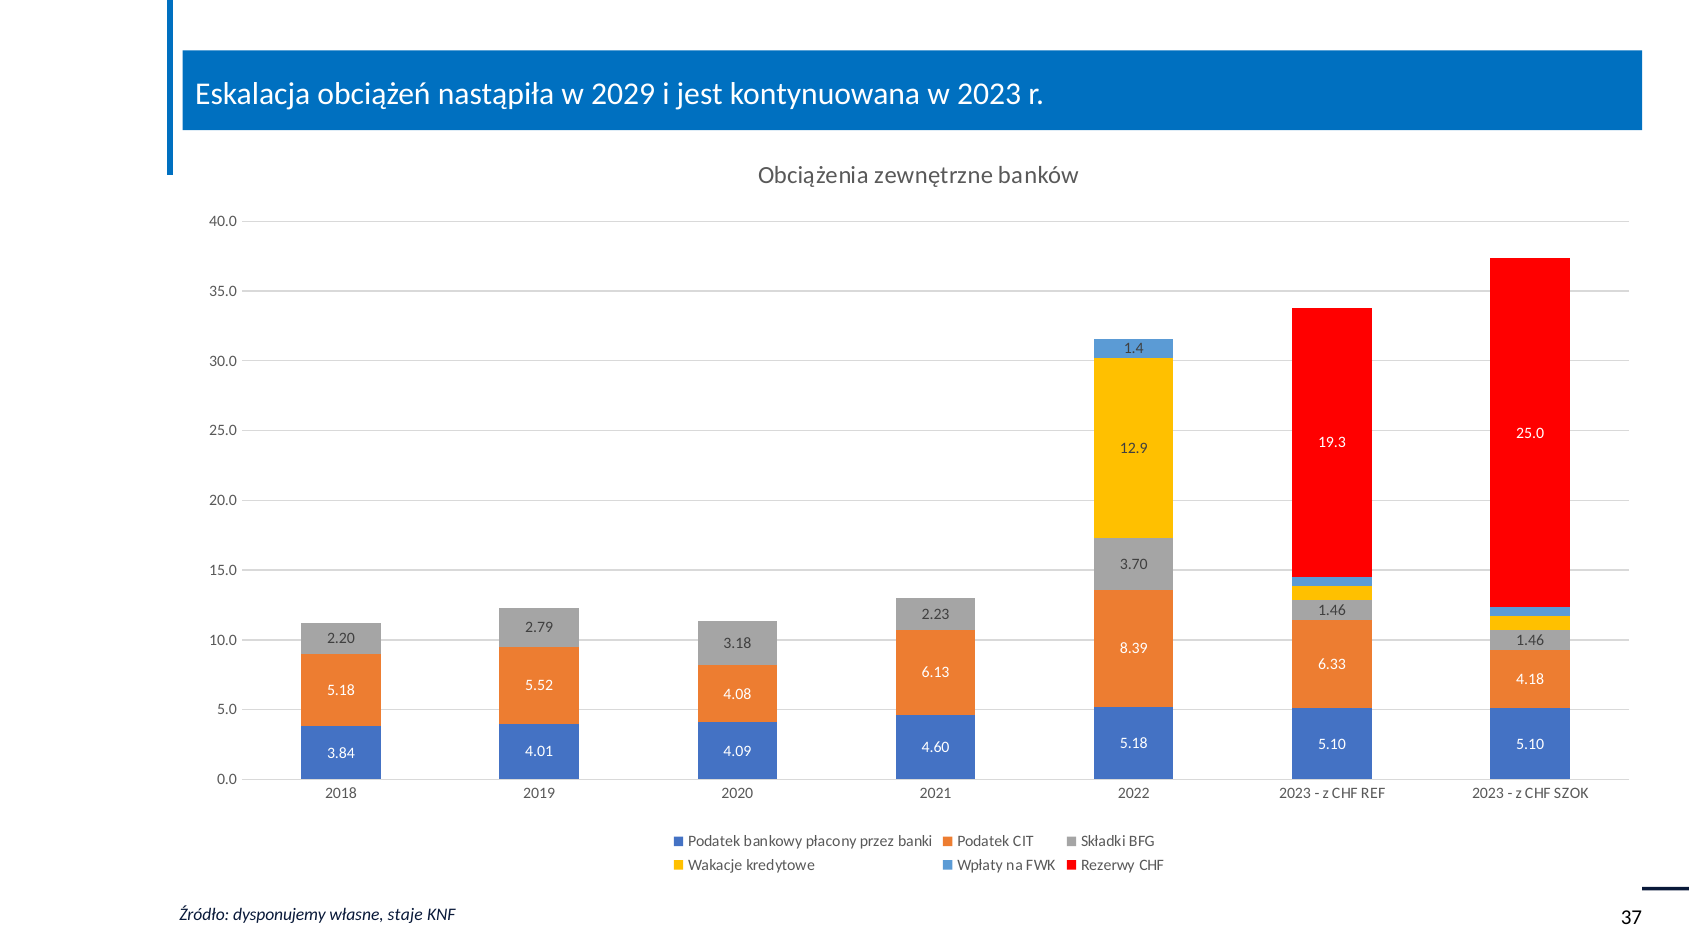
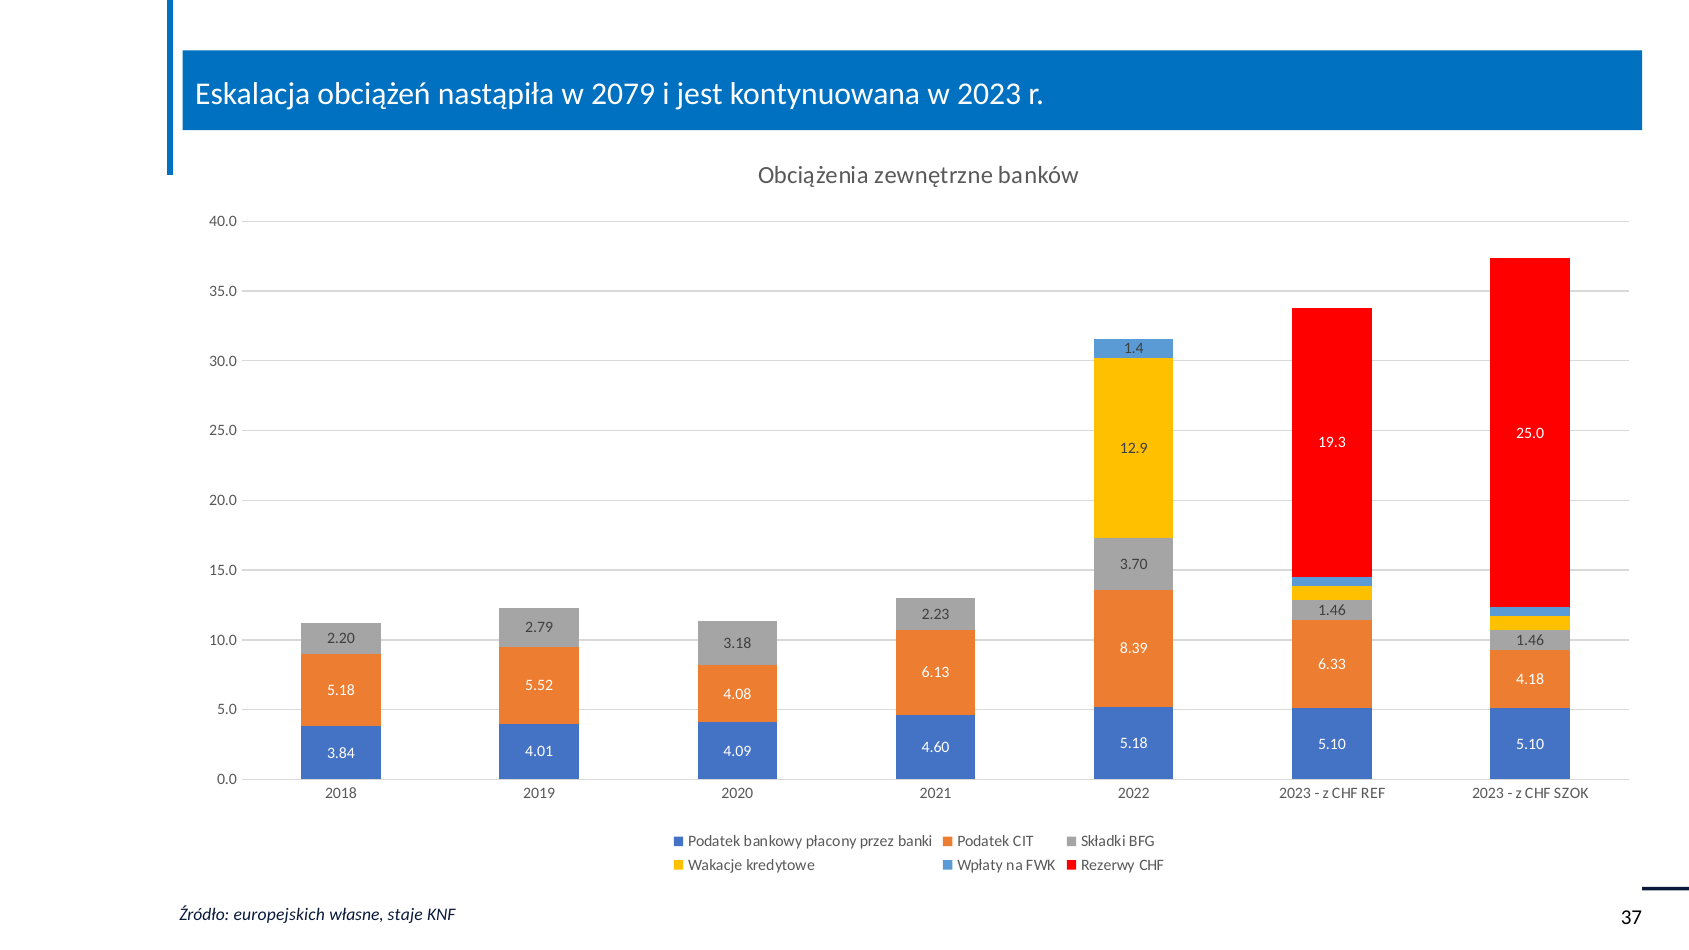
2029: 2029 -> 2079 (623, 94)
dysponujemy: dysponujemy -> europejskich (279, 915)
